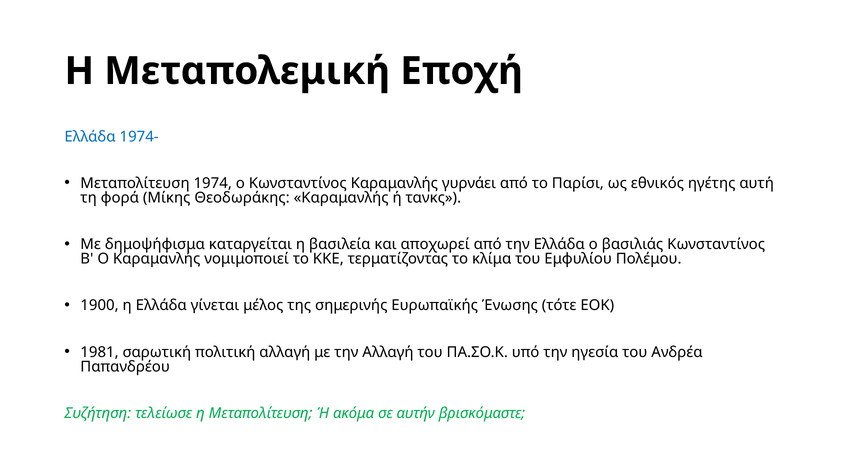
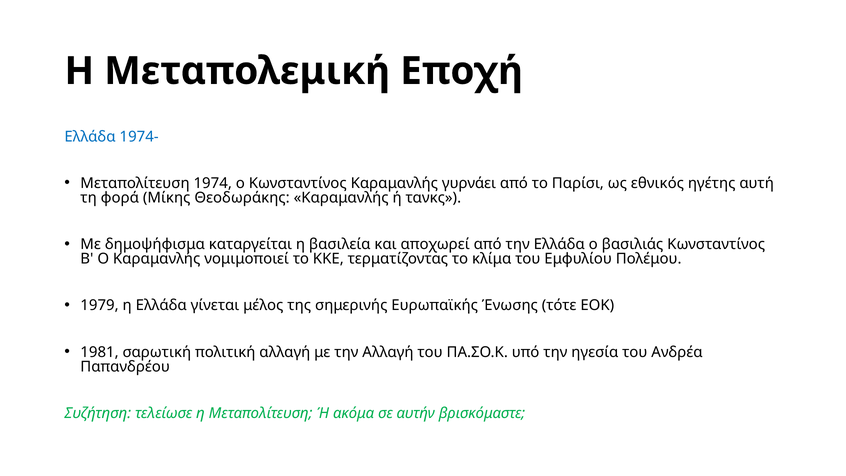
1900: 1900 -> 1979 (100, 305)
